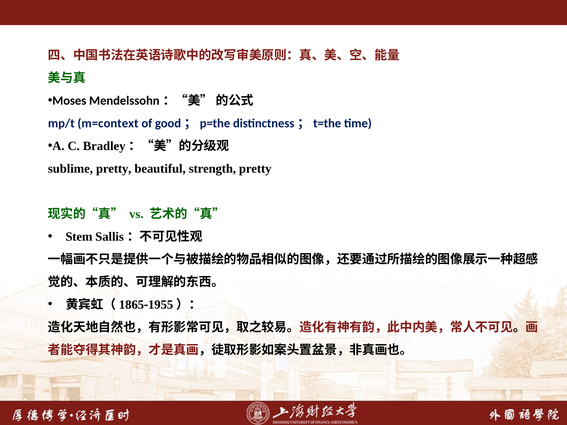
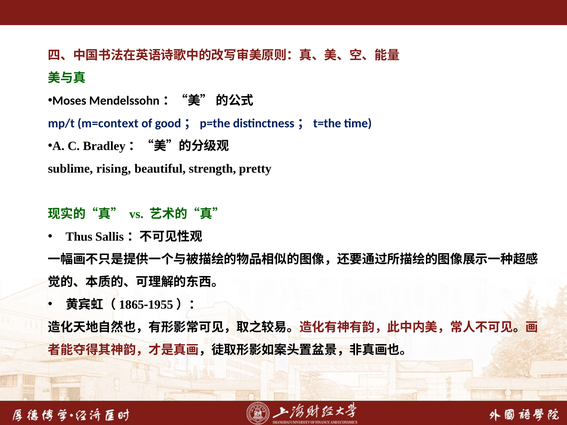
sublime pretty: pretty -> rising (114, 169)
Stem: Stem -> Thus (79, 237)
